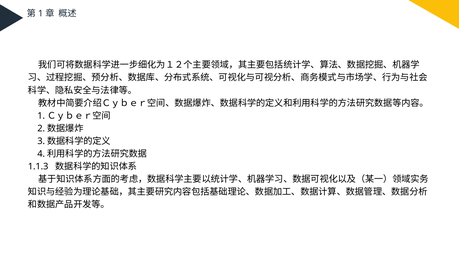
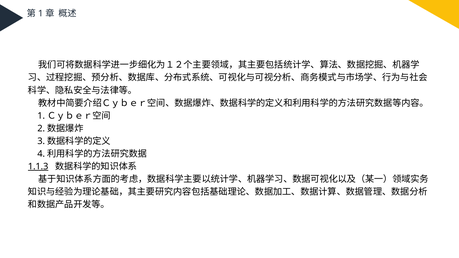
1.1.3 underline: none -> present (38, 167)
